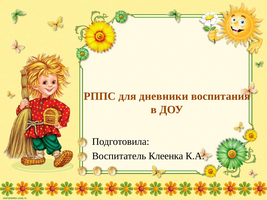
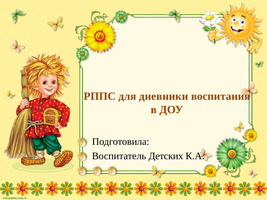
Клеенка: Клеенка -> Детских (166, 156)
